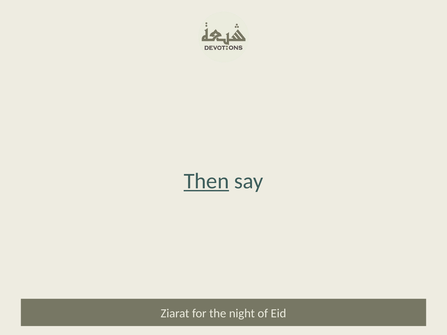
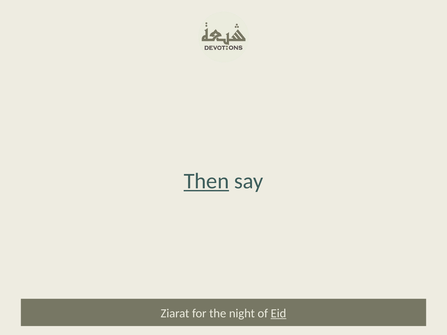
Eid underline: none -> present (278, 314)
